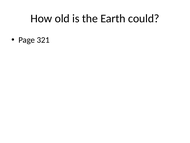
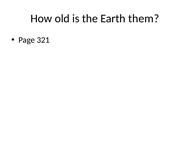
could: could -> them (144, 18)
